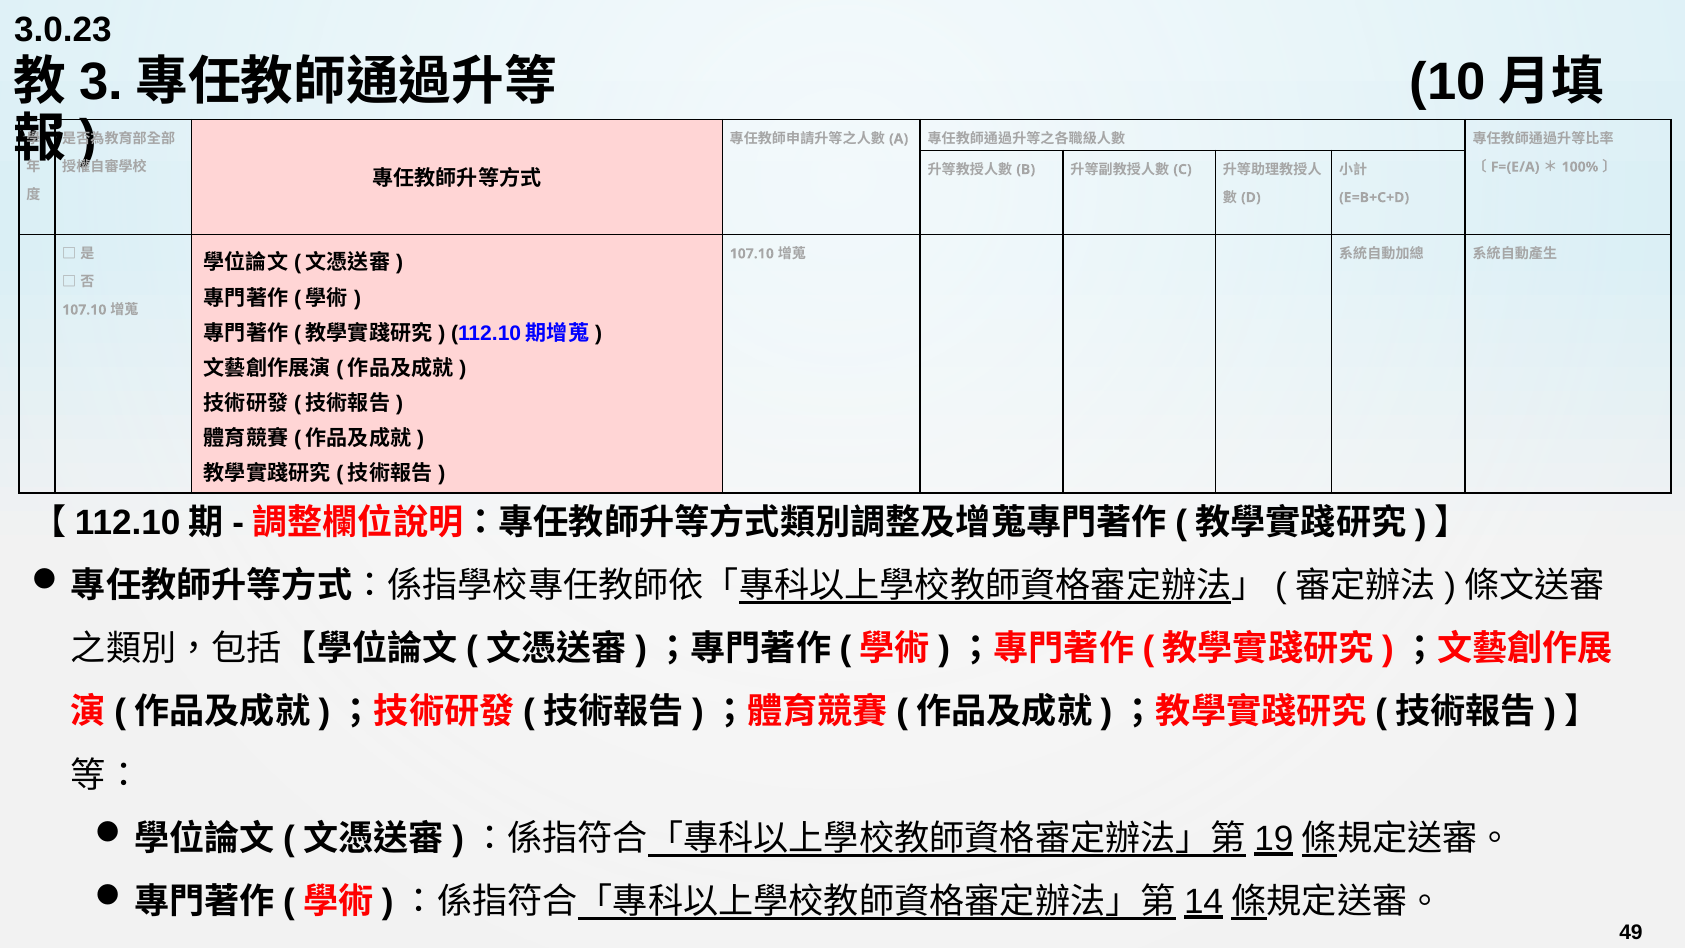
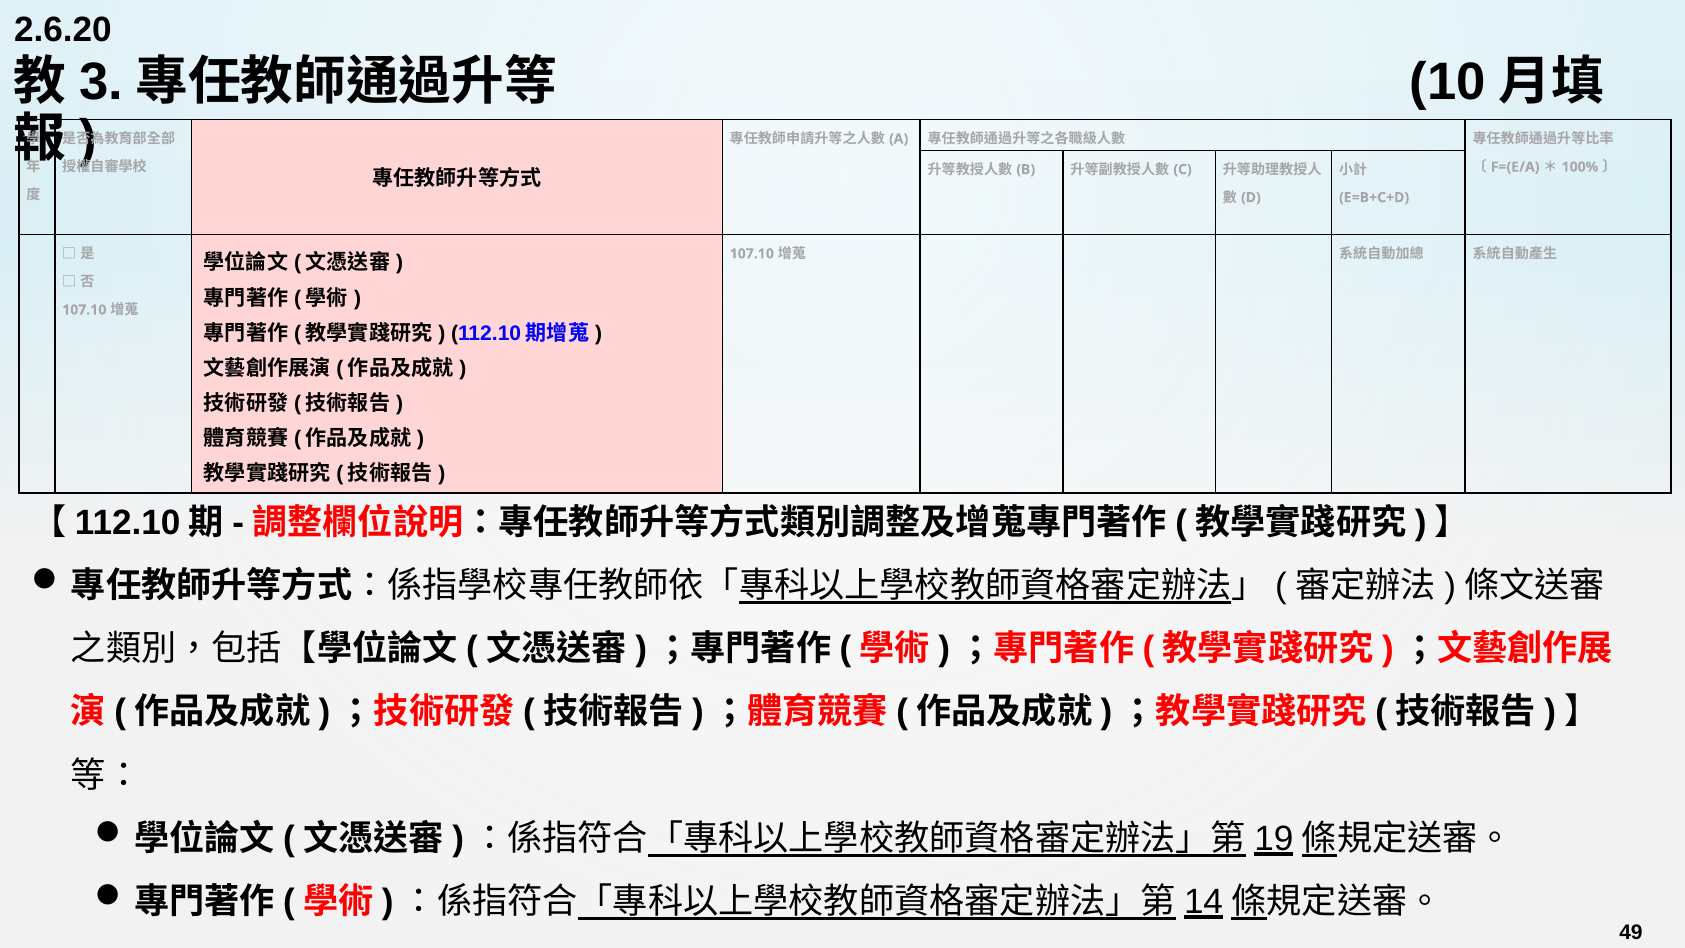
3.0.23: 3.0.23 -> 2.6.20 (63, 30)
